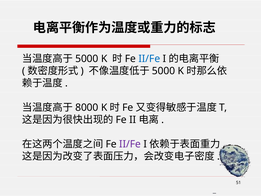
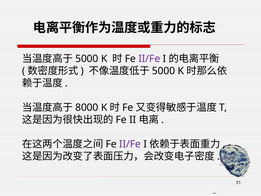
II/Fe colour: blue -> purple (149, 59)
